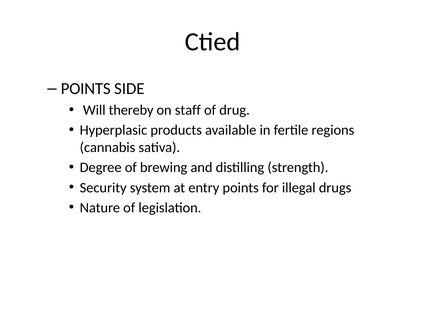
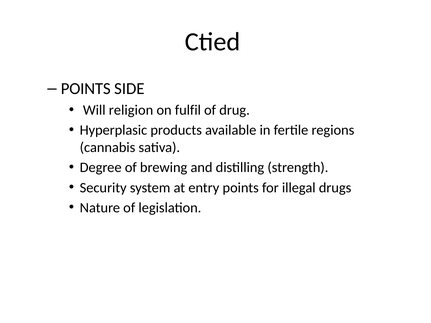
thereby: thereby -> religion (131, 110)
staff: staff -> fulfil (188, 110)
